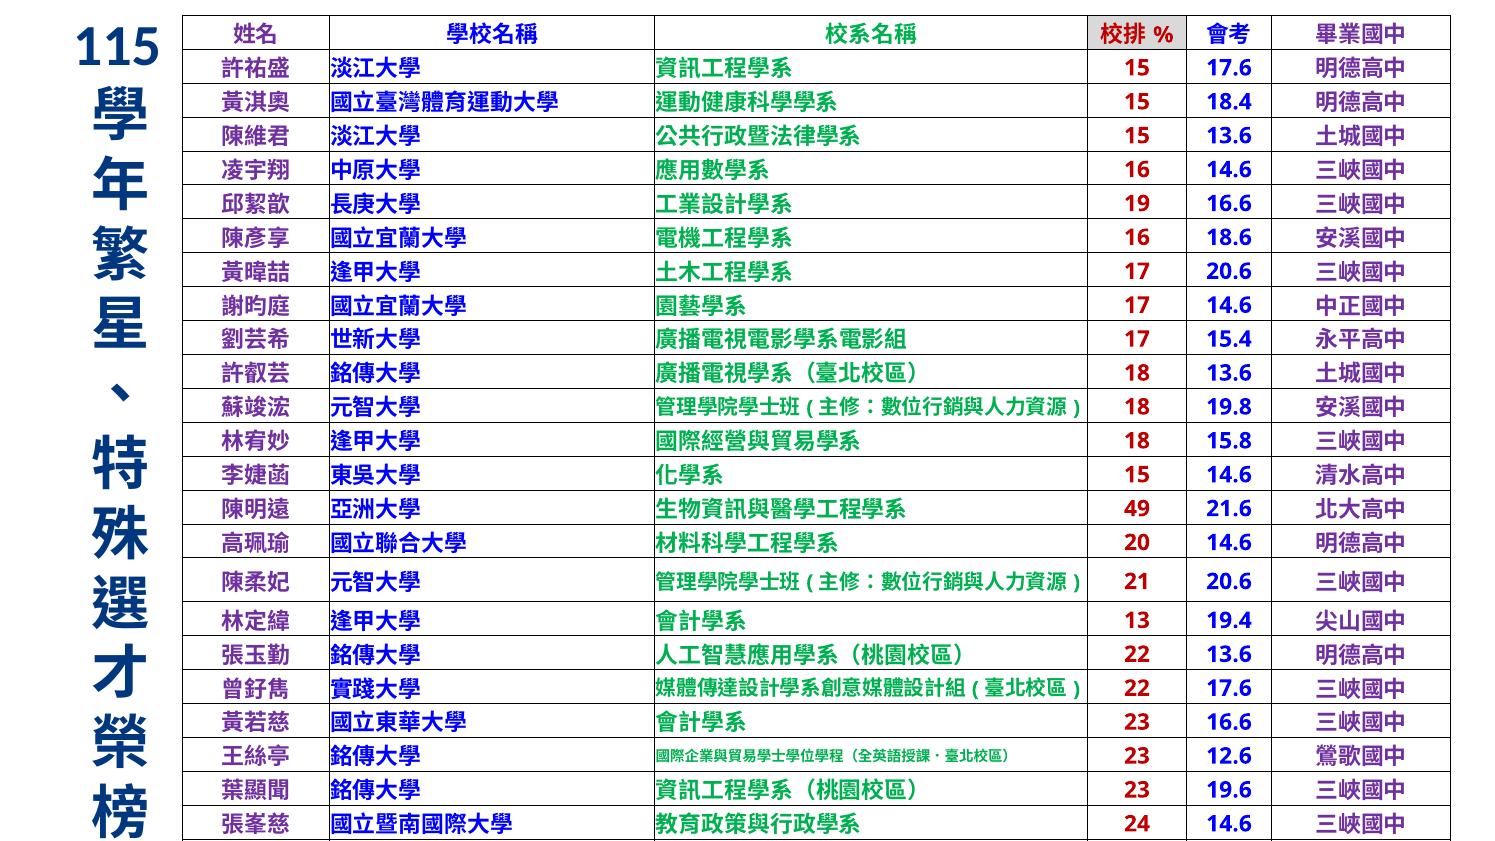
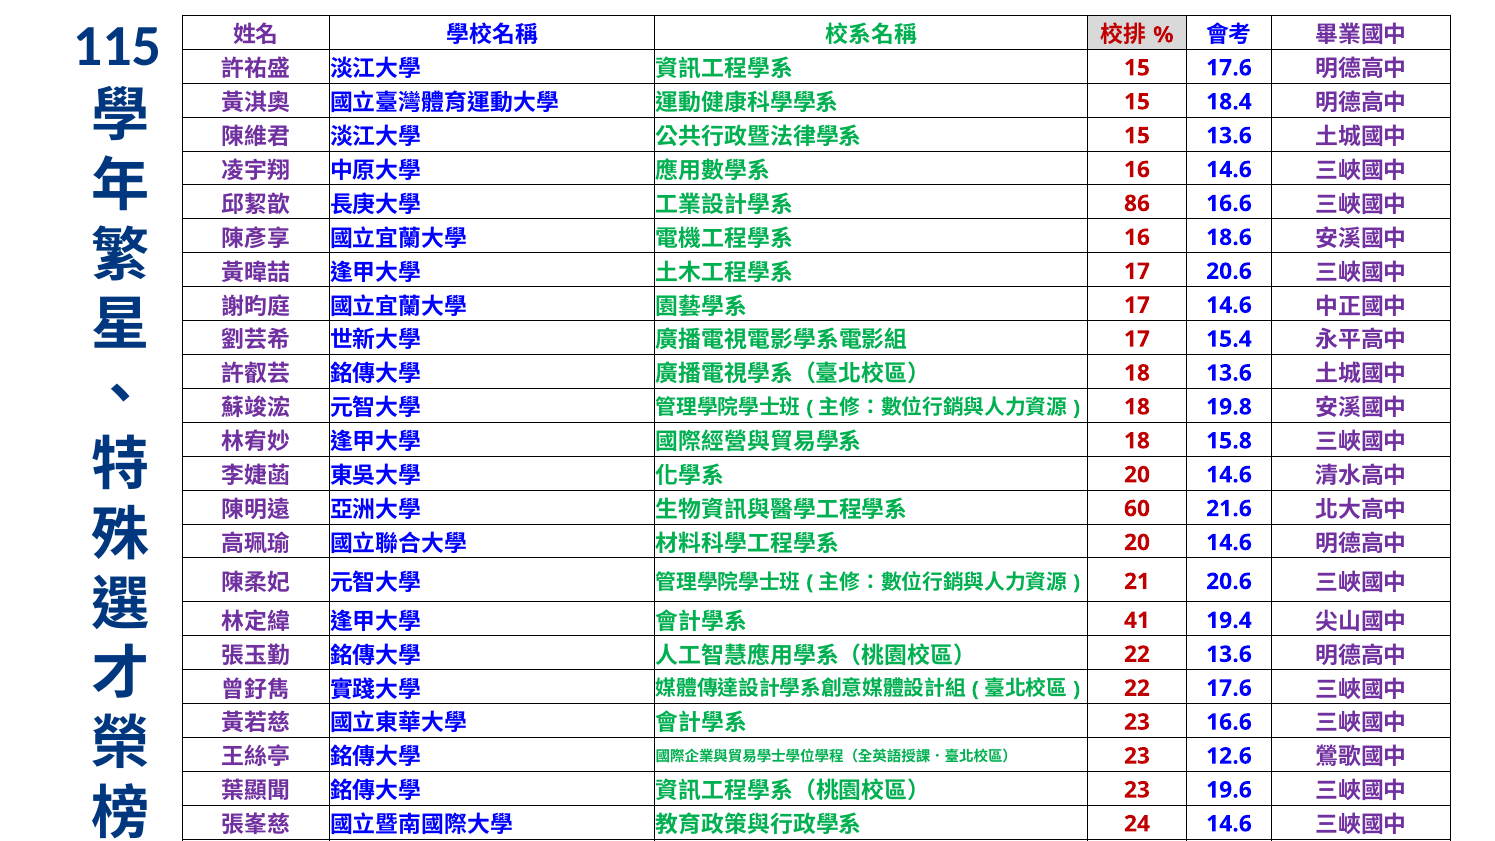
19: 19 -> 86 (1137, 204)
15: 15 -> 20 (1137, 475)
49: 49 -> 60 (1137, 509)
13: 13 -> 41 (1137, 620)
